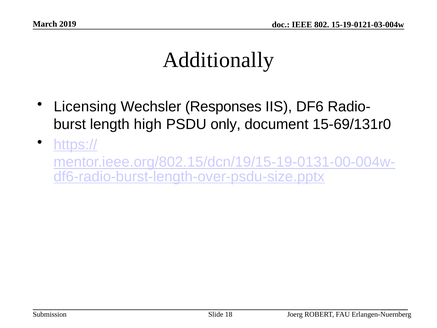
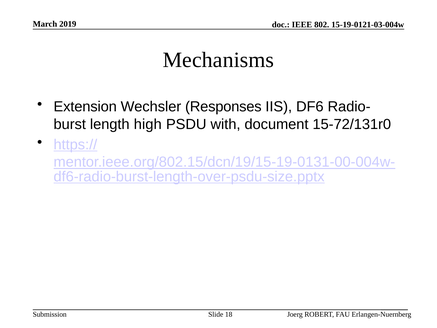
Additionally: Additionally -> Mechanisms (218, 60)
Licensing: Licensing -> Extension (85, 107)
only: only -> with (226, 124)
15-69/131r0: 15-69/131r0 -> 15-72/131r0 (352, 124)
